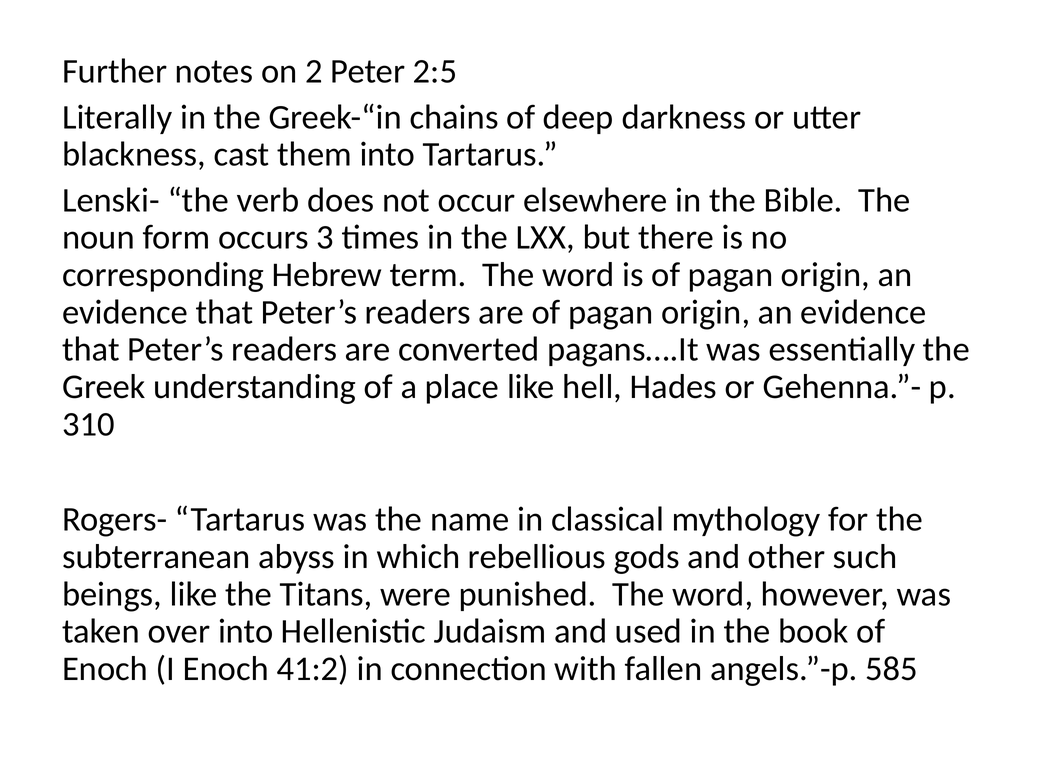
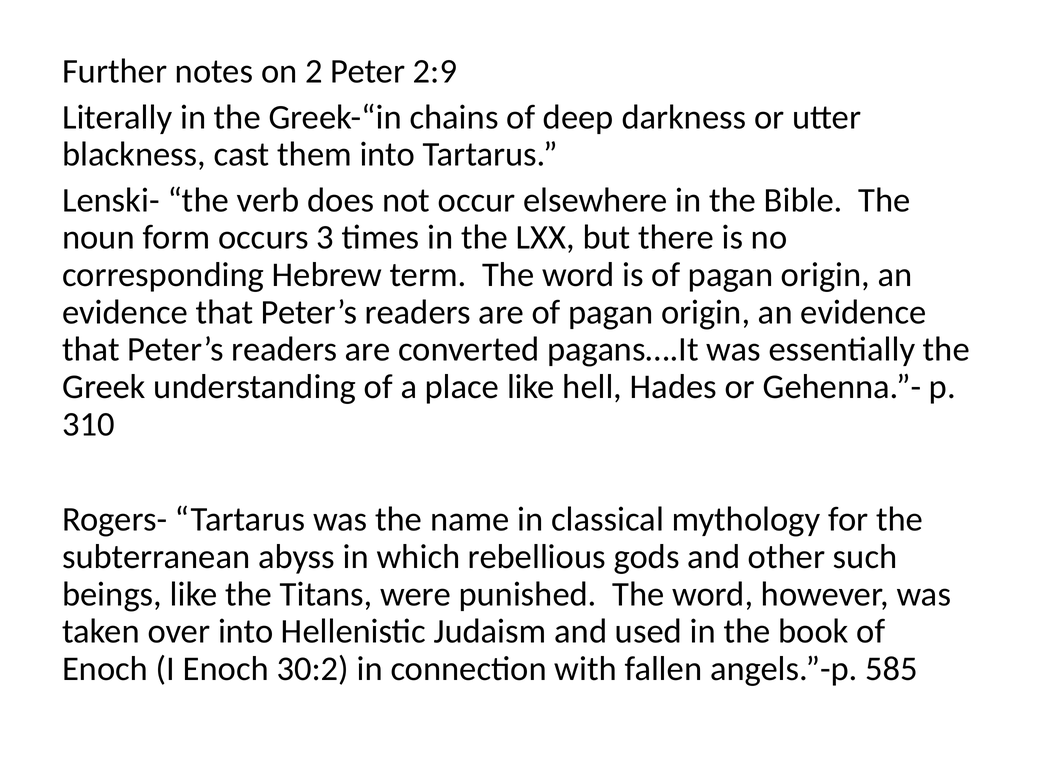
2:5: 2:5 -> 2:9 (435, 72)
41:2: 41:2 -> 30:2 (313, 669)
